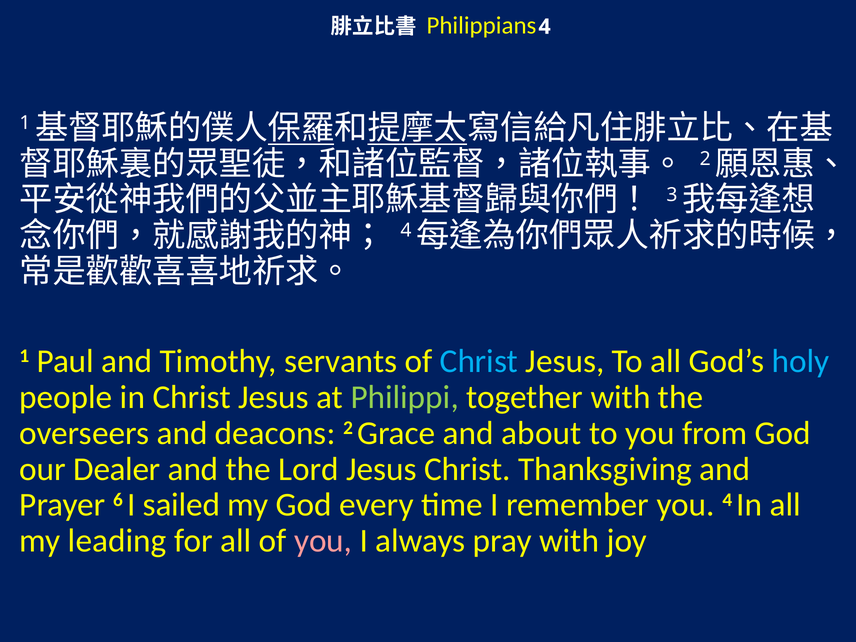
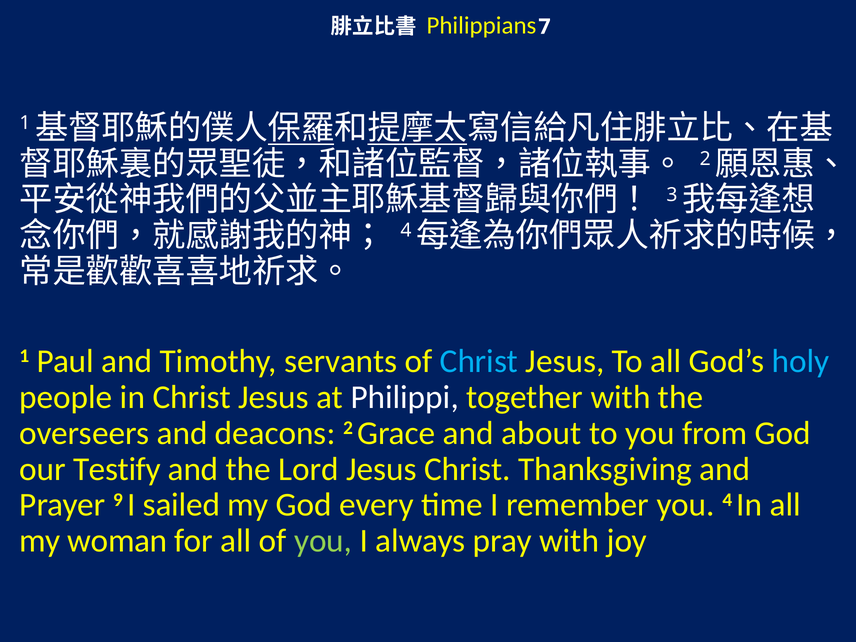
Philippians 4: 4 -> 7 (545, 27)
Philippi colour: light green -> white (405, 397)
Dealer: Dealer -> Testify (117, 469)
6: 6 -> 9 (118, 500)
leading: leading -> woman (117, 541)
you colour: pink -> light green (323, 541)
